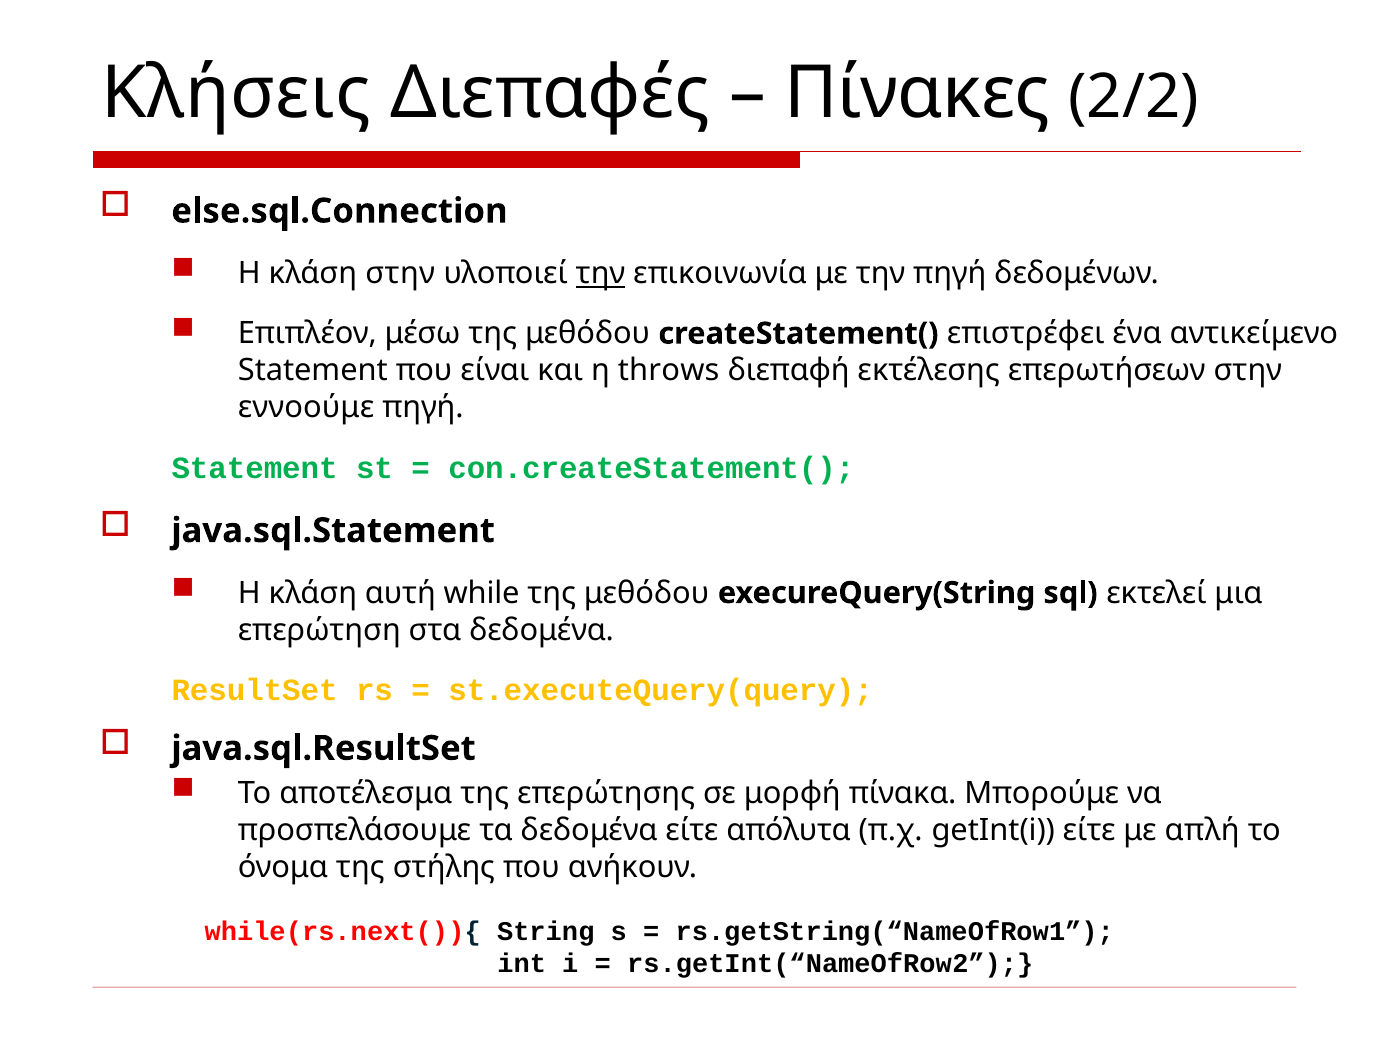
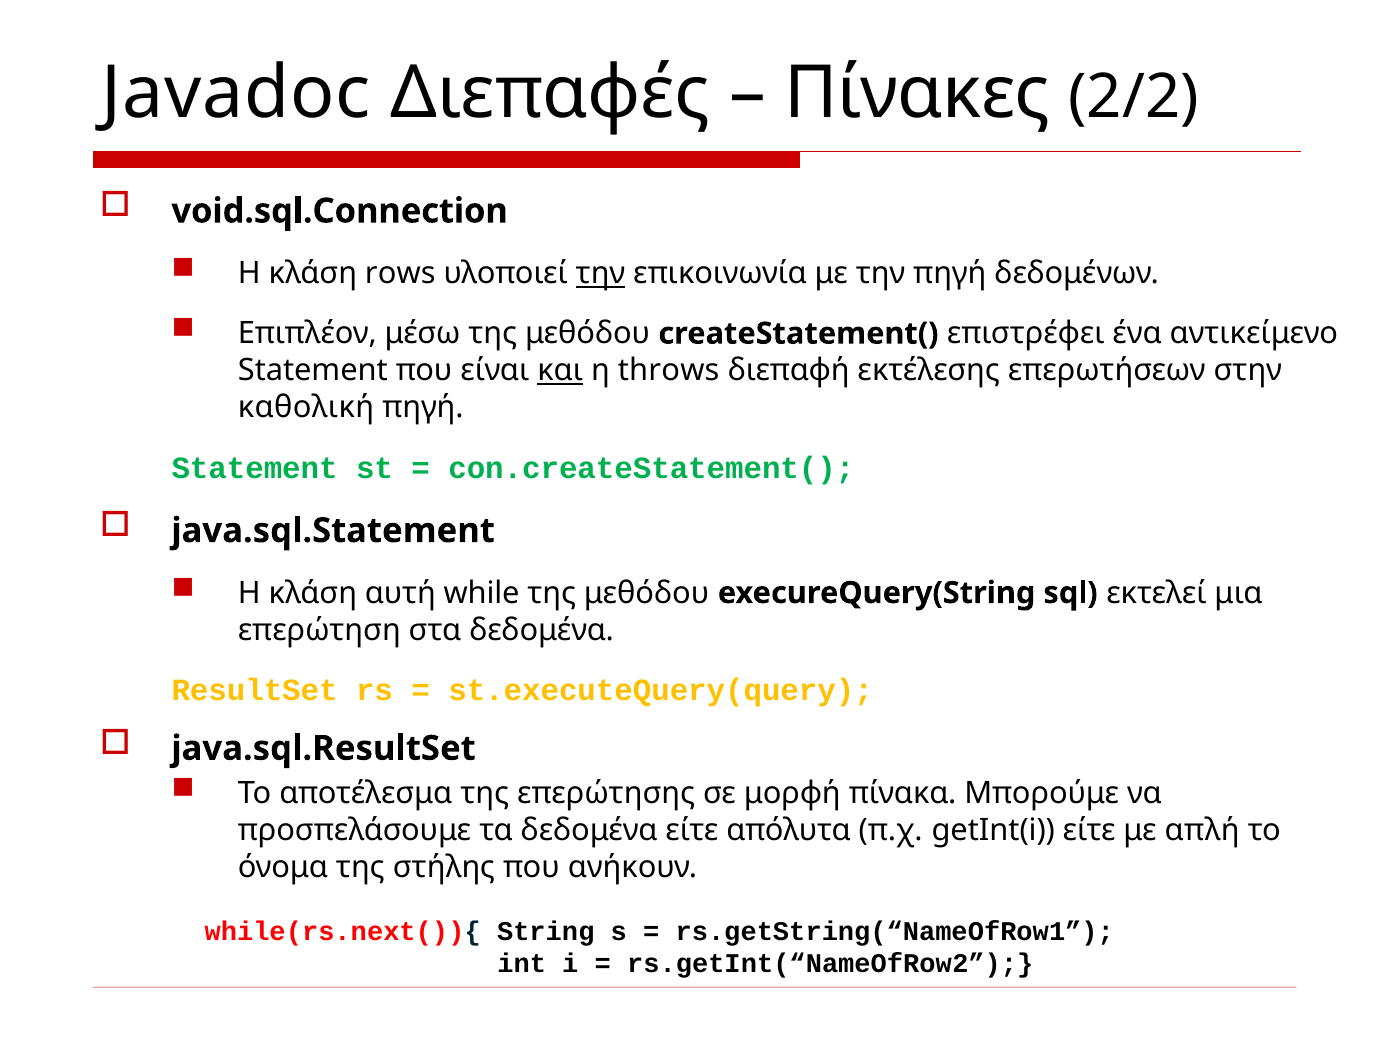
Κλήσεις: Κλήσεις -> Javadoc (236, 93)
else.sql.Connection: else.sql.Connection -> void.sql.Connection (340, 211)
κλάση στην: στην -> rows (400, 273)
και underline: none -> present (560, 370)
εννοούμε: εννοούμε -> καθολική (306, 408)
